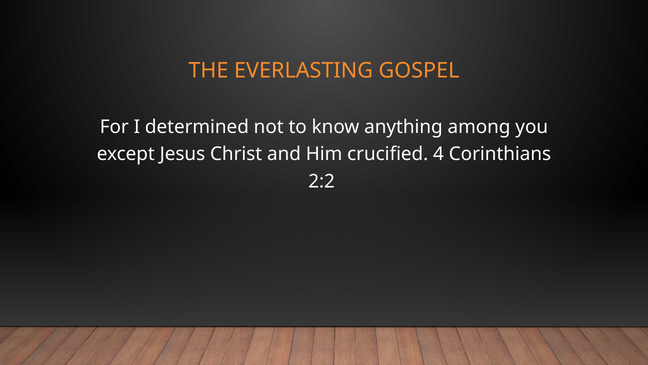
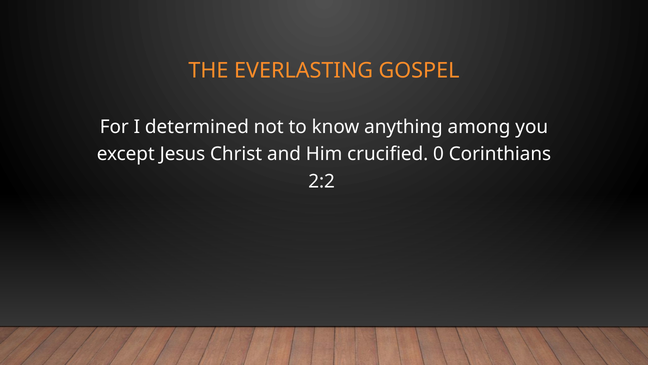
4: 4 -> 0 (439, 154)
